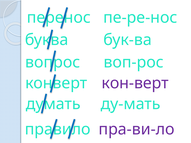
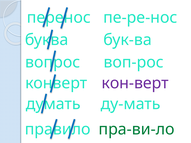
пра-ви-ло colour: purple -> green (137, 129)
